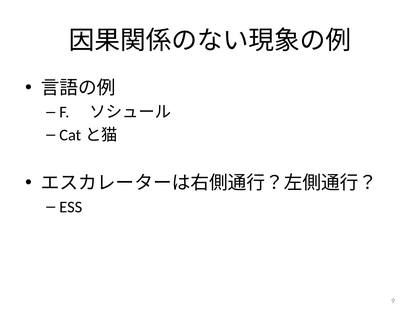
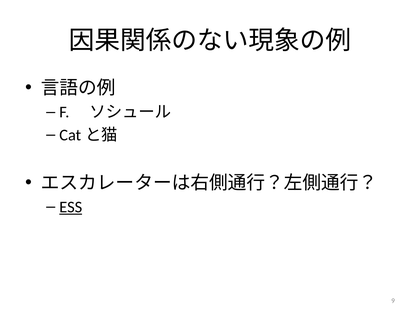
ESS underline: none -> present (71, 207)
